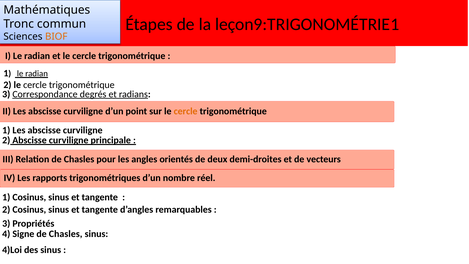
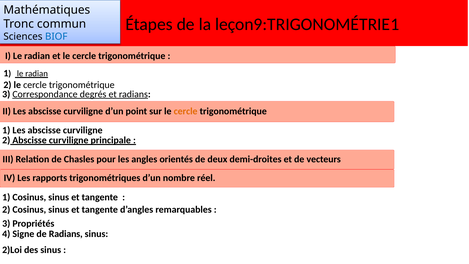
BIOF colour: orange -> blue (56, 37)
Signe de Chasles: Chasles -> Radians (66, 234)
4)Loi: 4)Loi -> 2)Loi (12, 250)
